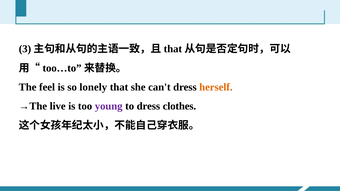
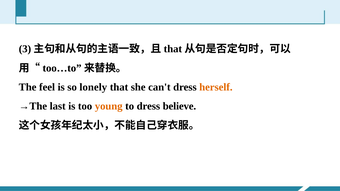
live: live -> last (58, 106)
young colour: purple -> orange (109, 106)
clothes: clothes -> believe (179, 106)
